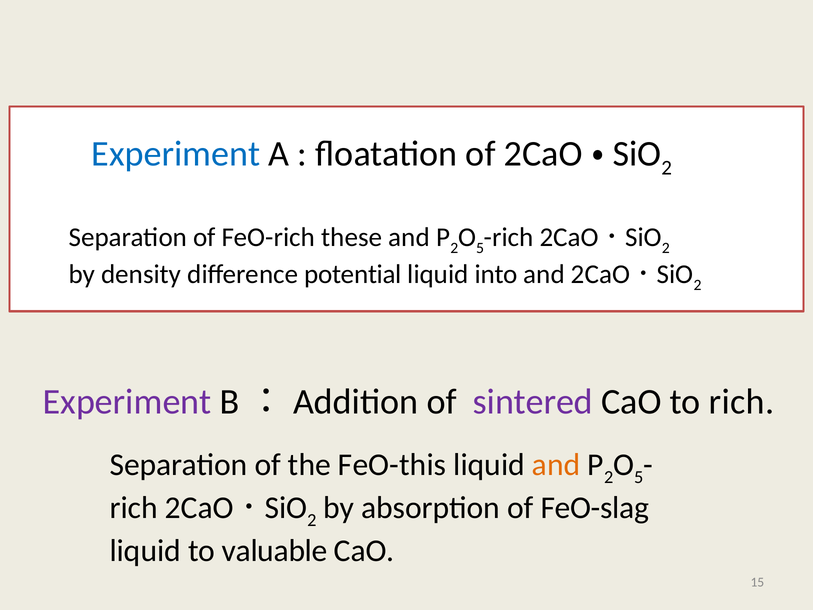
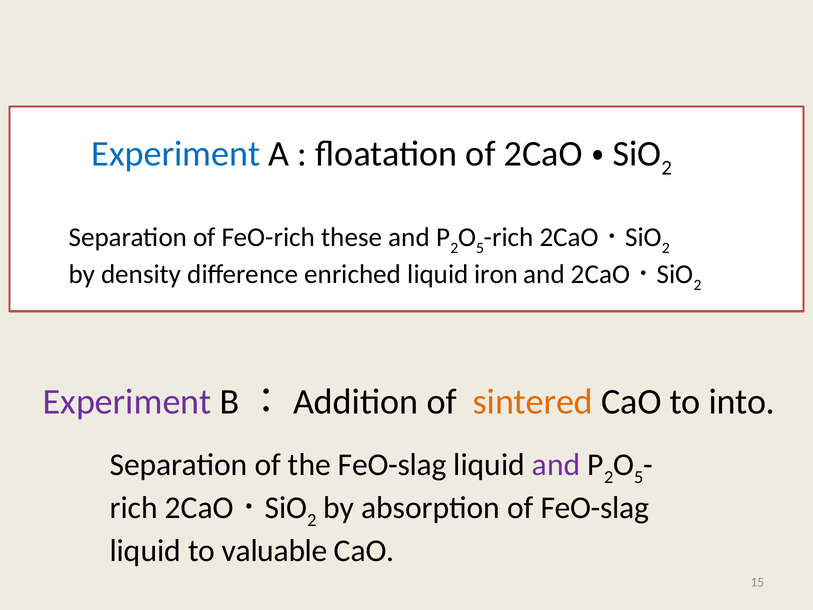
potential: potential -> enriched (353, 274)
into: into -> iron (496, 274)
sintered colour: purple -> orange (533, 402)
to rich: rich -> into (742, 402)
the FeO-this: FeO-this -> FeO-slag (392, 464)
and colour: orange -> purple (556, 464)
